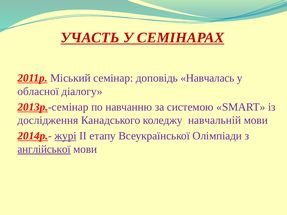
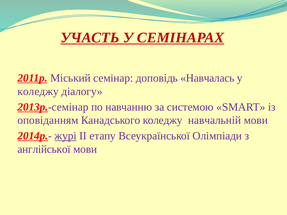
обласної: обласної -> коледжу (38, 91)
дослідження: дослідження -> оповіданням (48, 120)
англійської underline: present -> none (44, 149)
